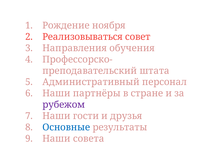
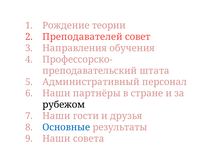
ноября: ноября -> теории (109, 25)
Реализовываться: Реализовываться -> Преподавателей (82, 37)
рубежом colour: purple -> black (64, 105)
